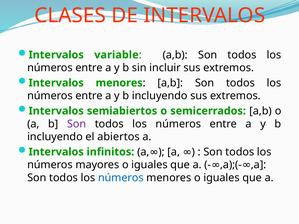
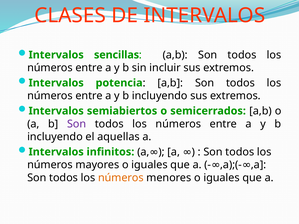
variable: variable -> sencillas (117, 55)
Intervalos menores: menores -> potencia (119, 83)
abiertos: abiertos -> aquellas (118, 137)
números colour: blue -> orange (121, 178)
